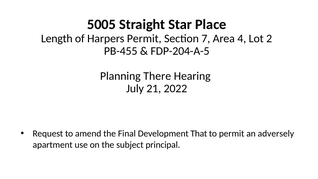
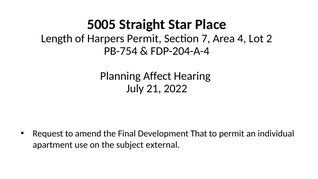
PB-455: PB-455 -> PB-754 (121, 51)
FDP-204-A-5: FDP-204-A-5 -> FDP-204-A-4 (180, 51)
There: There -> Affect (157, 76)
adversely: adversely -> individual (276, 134)
principal: principal -> external (163, 145)
